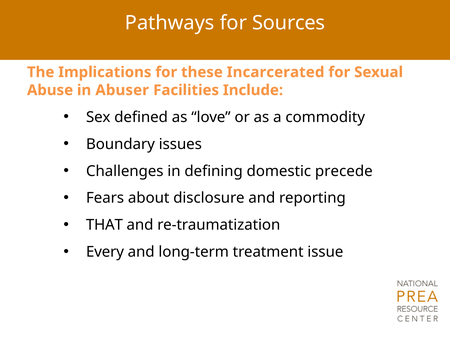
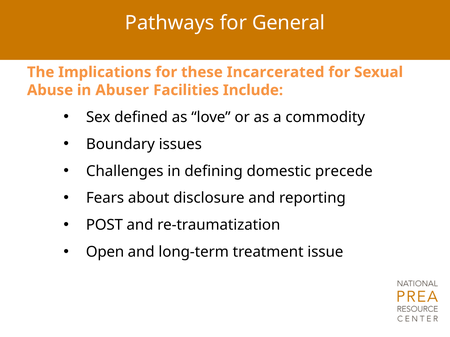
Sources: Sources -> General (289, 23)
THAT: THAT -> POST (104, 225)
Every: Every -> Open (105, 252)
